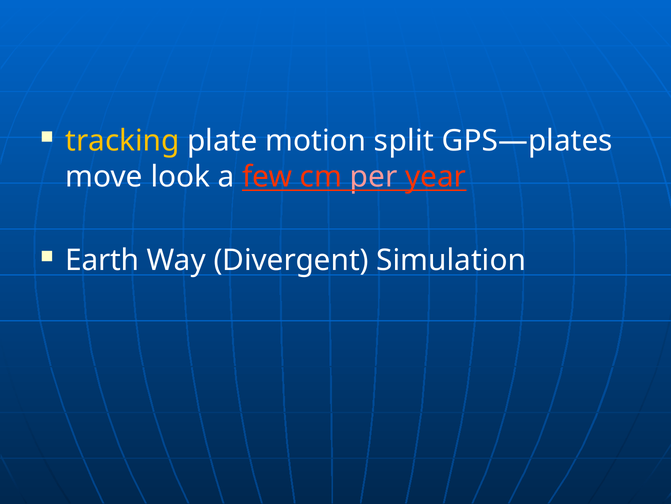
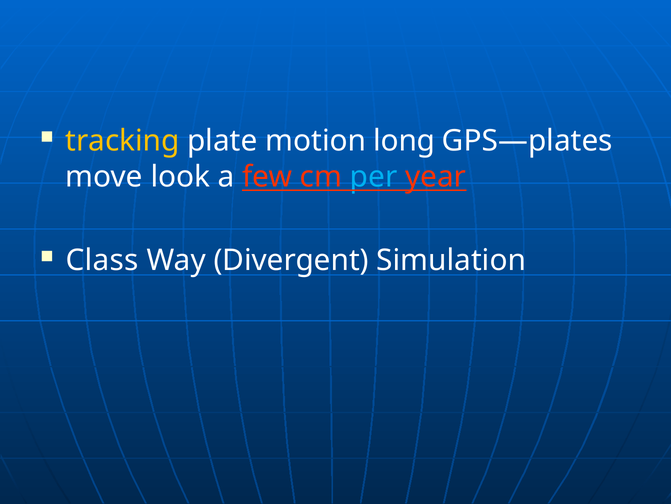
split: split -> long (404, 141)
per colour: pink -> light blue (374, 177)
Earth: Earth -> Class (102, 260)
